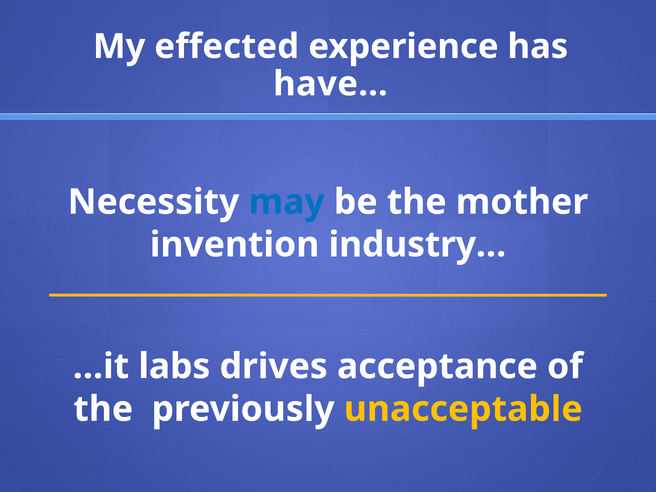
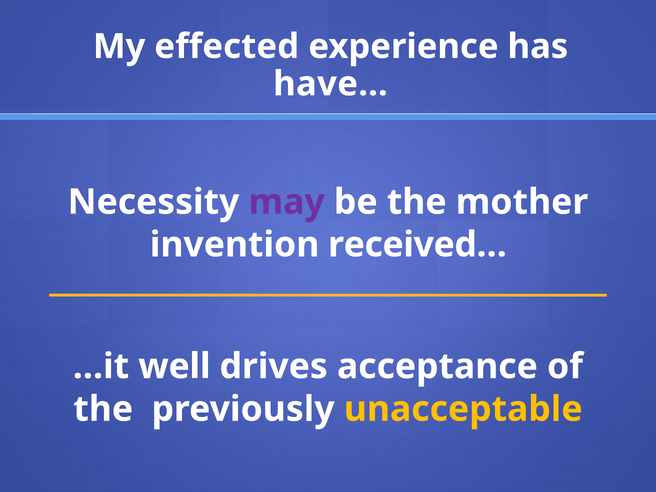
may colour: blue -> purple (287, 202)
industry…: industry… -> received… (418, 245)
labs: labs -> well (174, 366)
